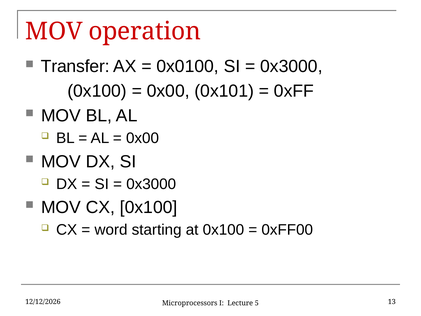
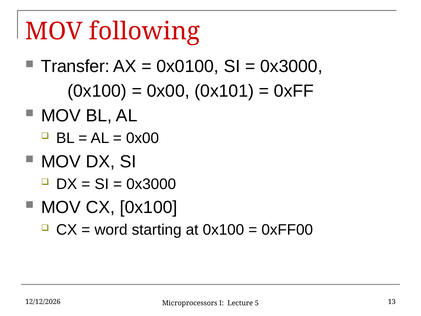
operation: operation -> following (145, 31)
